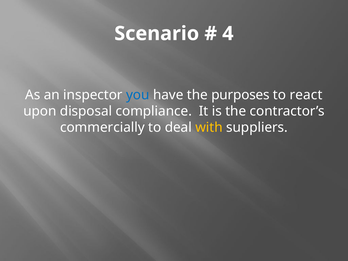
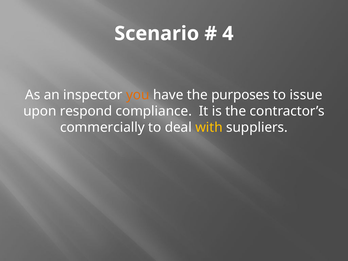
you colour: blue -> orange (138, 95)
react: react -> issue (306, 95)
disposal: disposal -> respond (86, 111)
